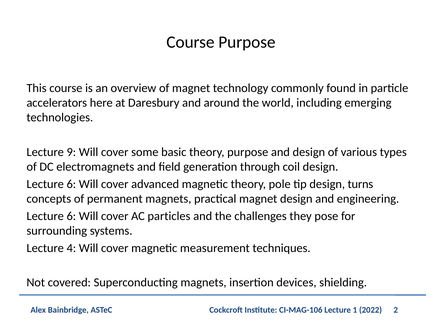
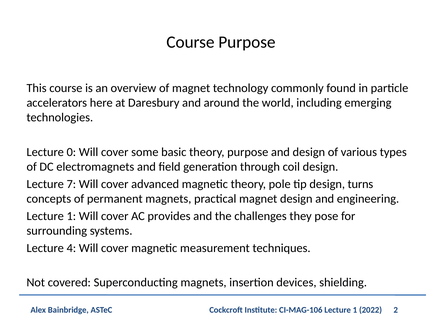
9: 9 -> 0 (71, 152)
6: 6 -> 7 (71, 184)
6: 6 -> 1 (71, 216)
particles: particles -> provides (169, 216)
